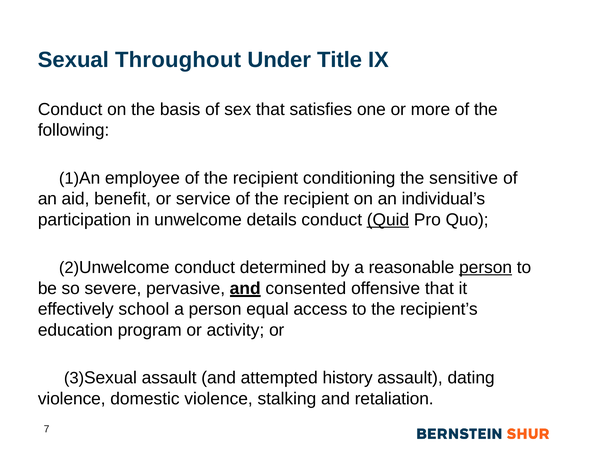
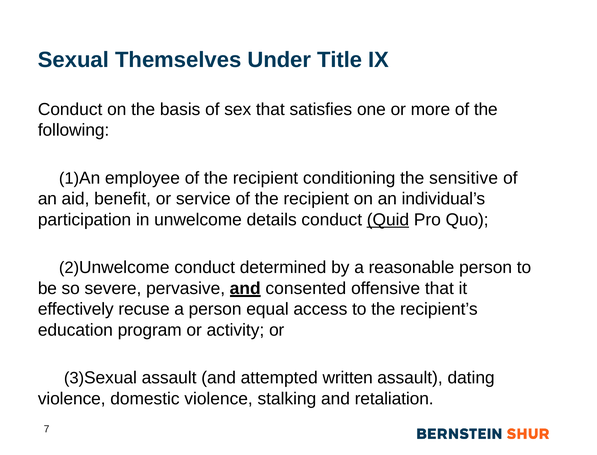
Throughout: Throughout -> Themselves (178, 60)
person underline: present -> none (486, 267)
school: school -> recuse (144, 309)
history: history -> written (348, 378)
